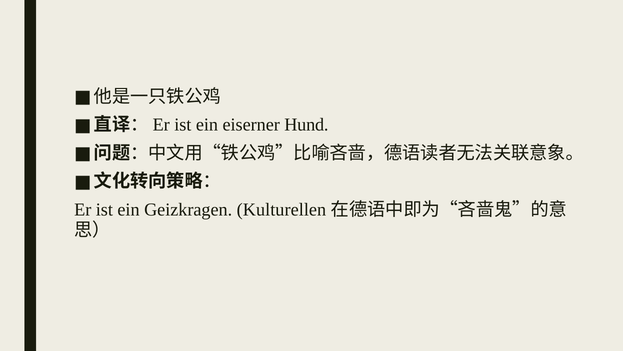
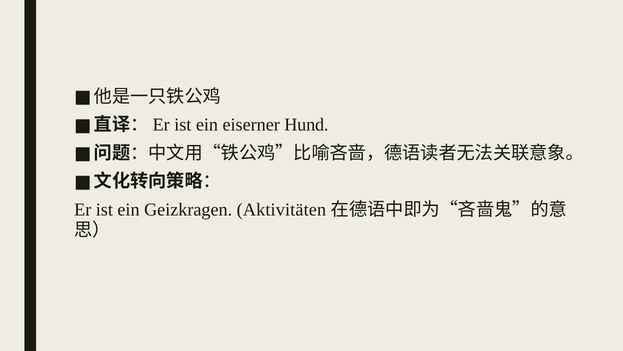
Kulturellen: Kulturellen -> Aktivitäten (281, 209)
